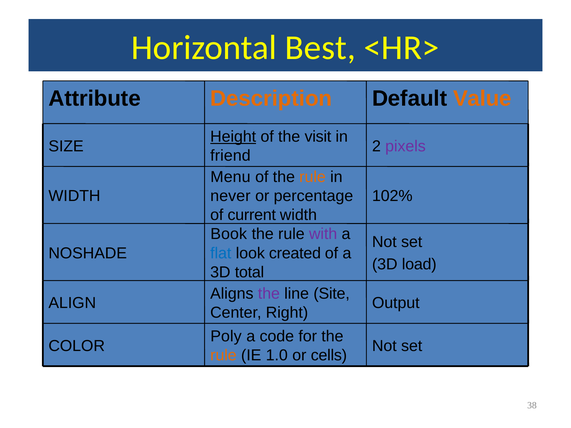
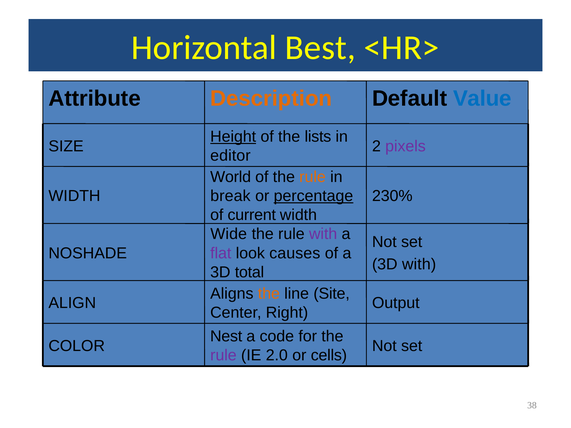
Value colour: orange -> blue (482, 99)
visit: visit -> lists (318, 137)
friend: friend -> editor (230, 156)
Menu: Menu -> World (231, 177)
never: never -> break (230, 196)
percentage underline: none -> present (313, 196)
102%: 102% -> 230% (392, 196)
Book: Book -> Wide (229, 234)
flat colour: blue -> purple (221, 253)
created: created -> causes (295, 253)
3D load: load -> with (419, 264)
the colour: purple -> orange (269, 294)
Poly: Poly -> Nest (226, 337)
rule colour: orange -> purple (223, 356)
1.0: 1.0 -> 2.0 (277, 356)
